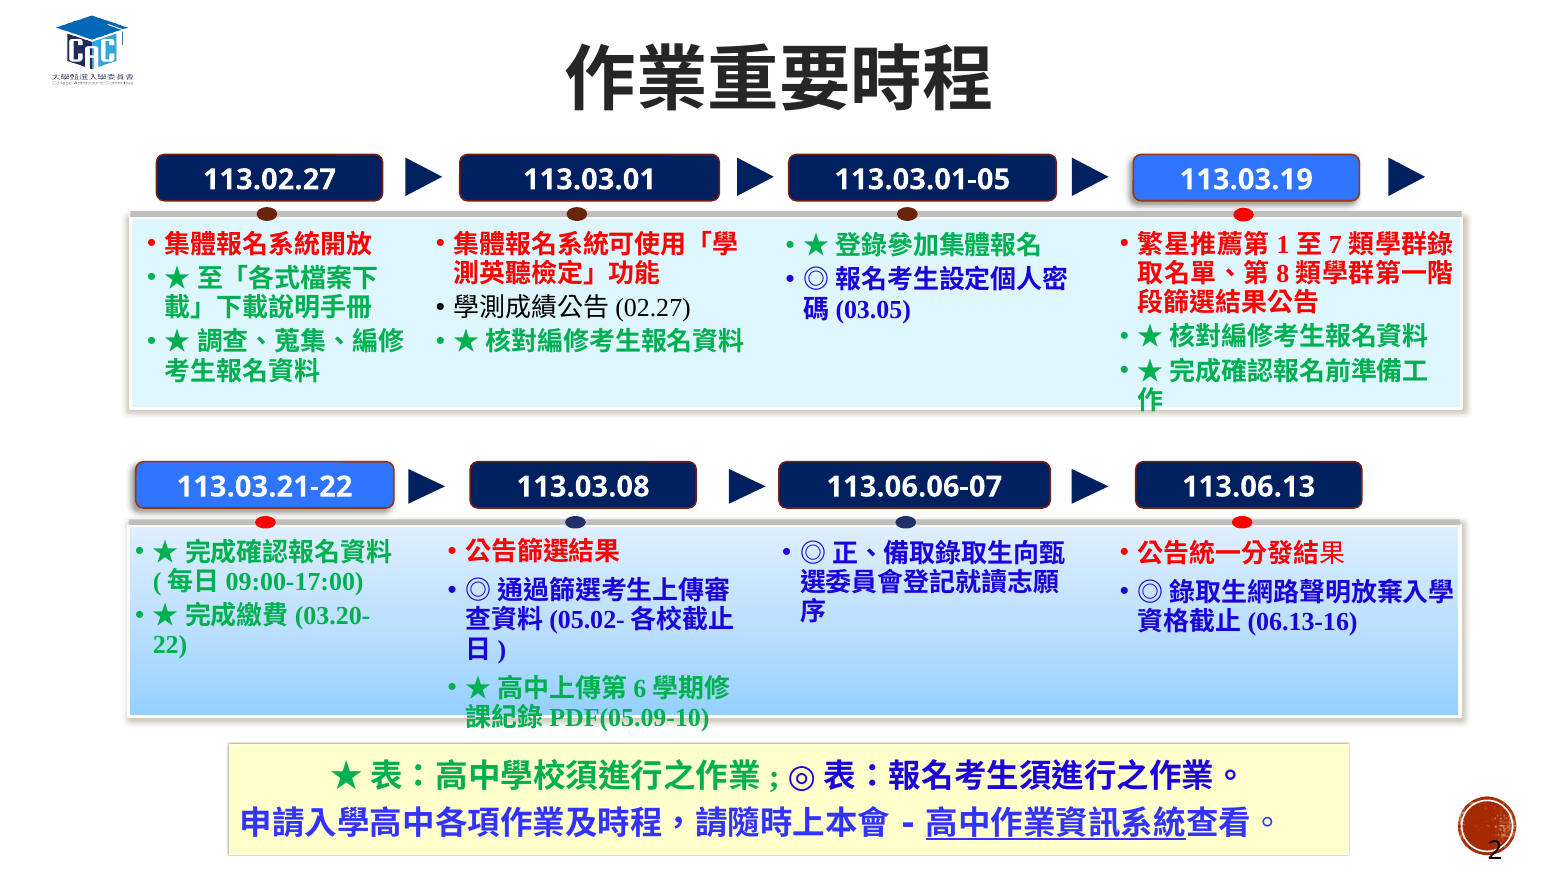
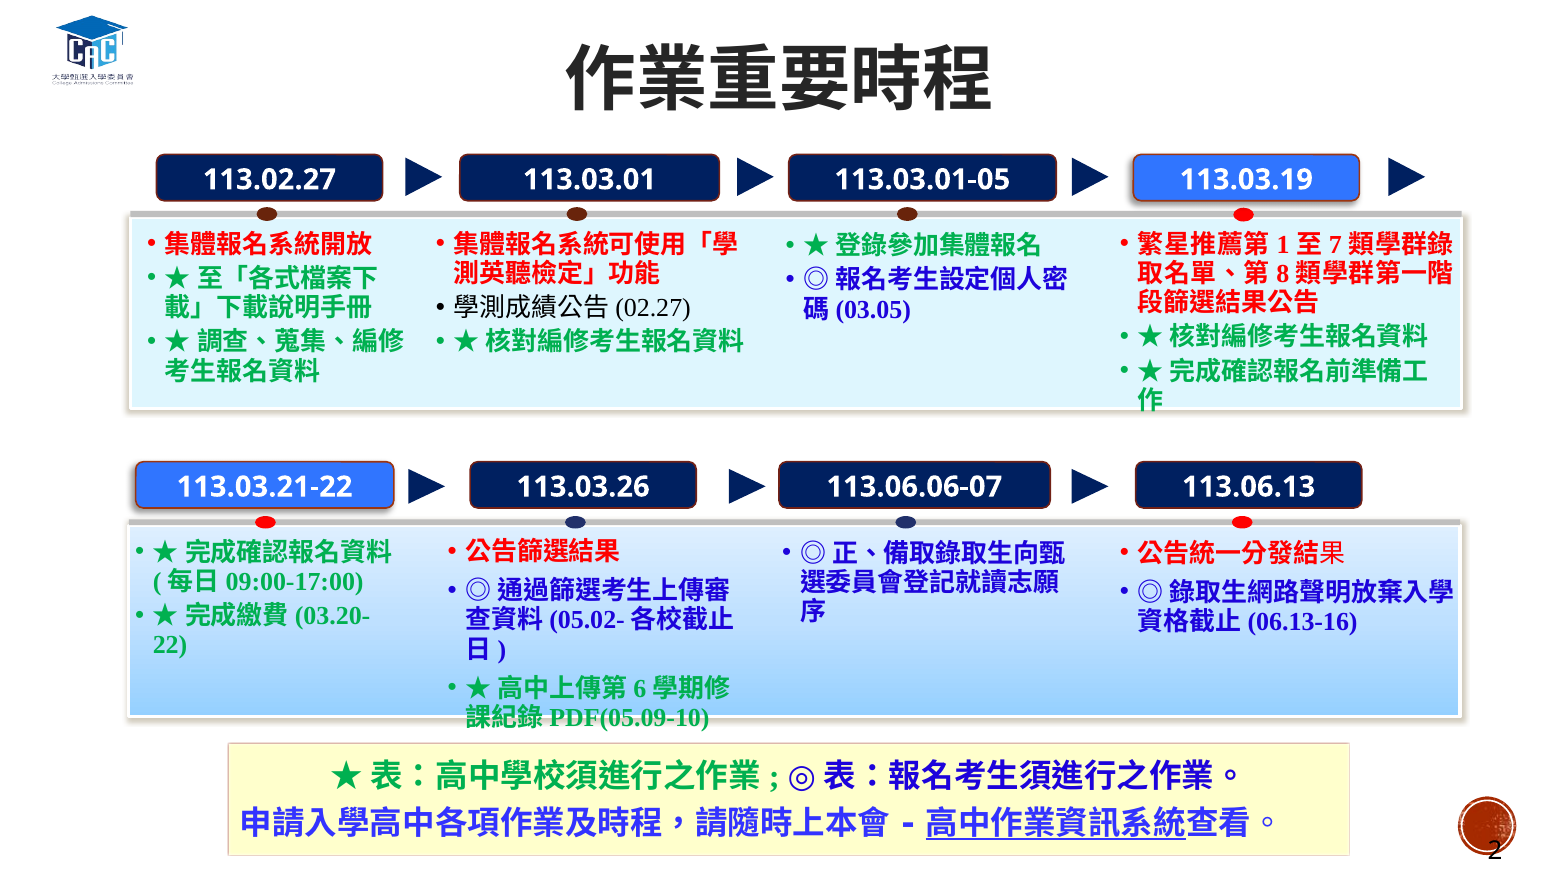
113.03.08: 113.03.08 -> 113.03.26 (583, 487)
